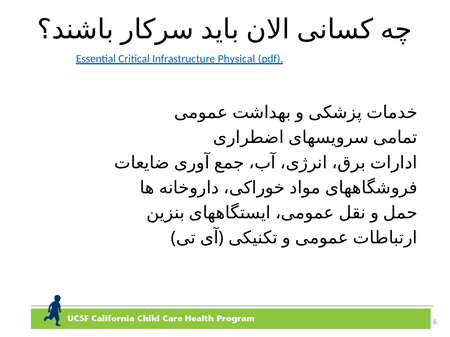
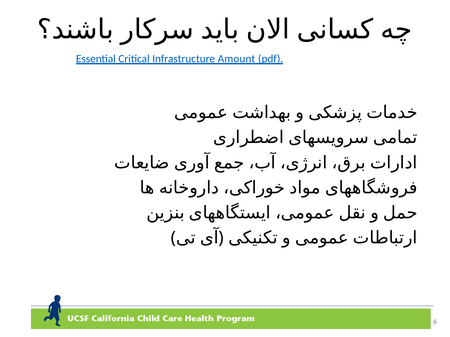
Physical: Physical -> Amount (236, 59)
